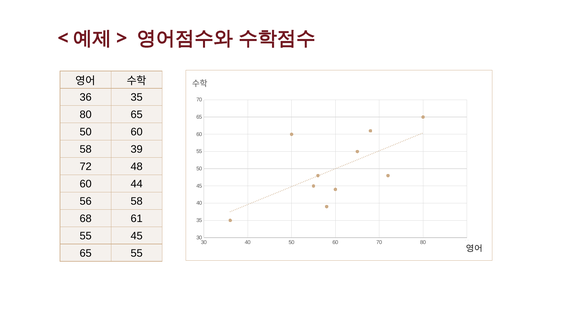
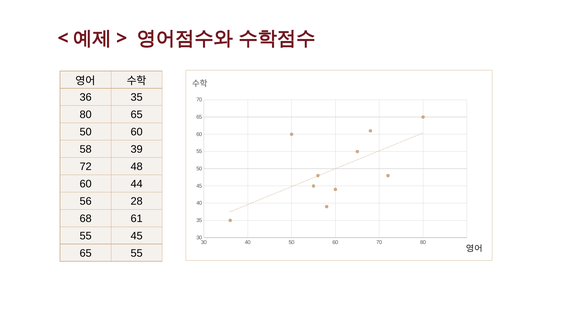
56 58: 58 -> 28 (137, 201)
